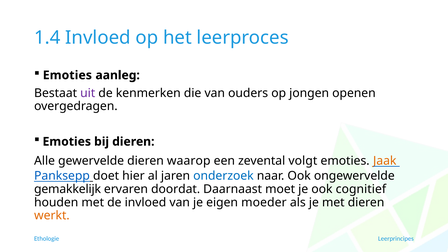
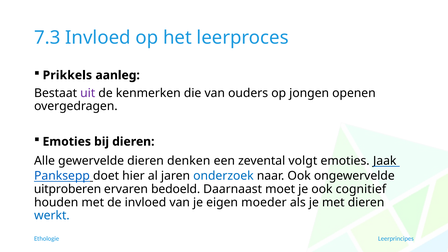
1.4: 1.4 -> 7.3 (47, 38)
Emoties: Emoties -> Prikkels (67, 75)
waarop: waarop -> denken (189, 161)
Jaak colour: orange -> black (385, 161)
gemakkelijk: gemakkelijk -> uitproberen (68, 189)
doordat: doordat -> bedoeld (176, 189)
werkt colour: orange -> blue (52, 215)
